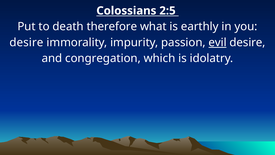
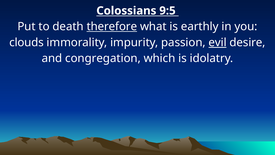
2:5: 2:5 -> 9:5 (167, 11)
therefore underline: none -> present (112, 27)
desire: desire -> clouds (27, 42)
